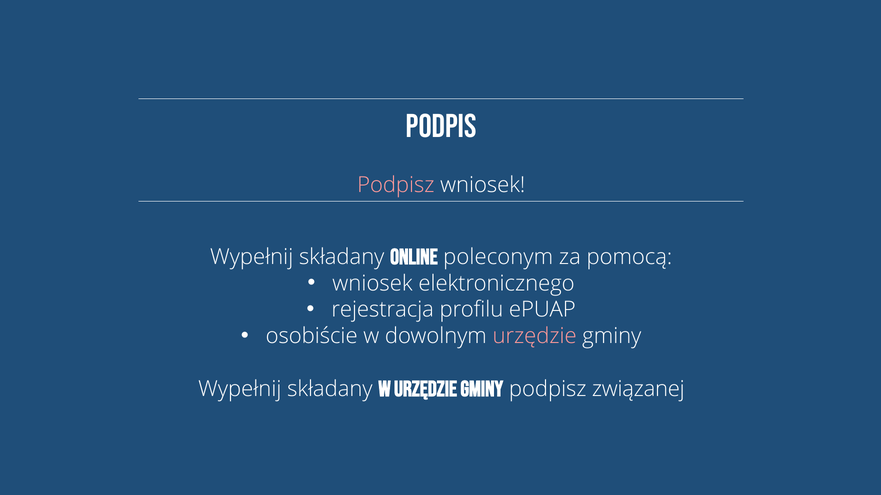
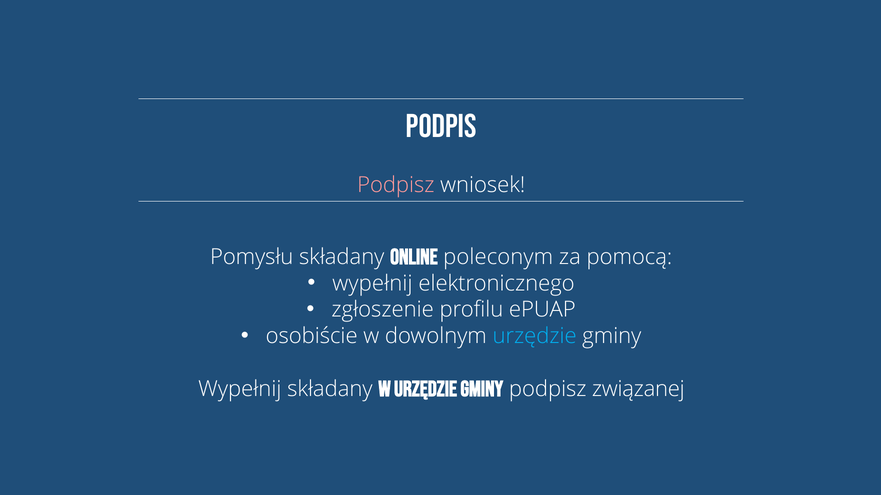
Wypełnij: Wypełnij -> Pomysłu (252, 257)
wniosek: wniosek -> wypełnij (372, 284)
rejestracja: rejestracja -> zgłoszenie (383, 310)
urzędzie colour: pink -> light blue (535, 336)
